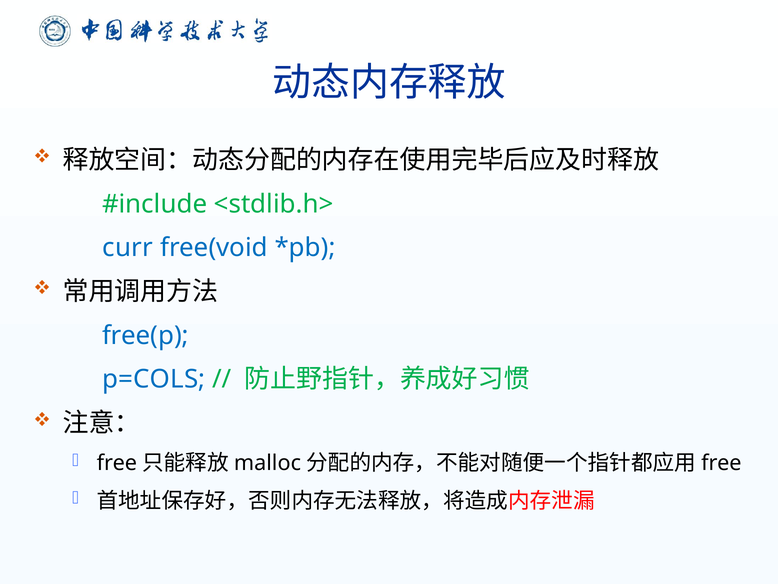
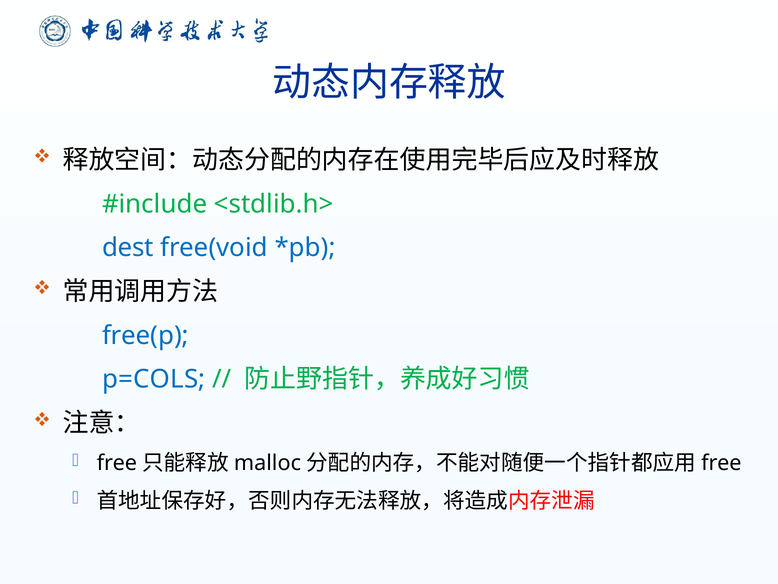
curr: curr -> dest (128, 248)
